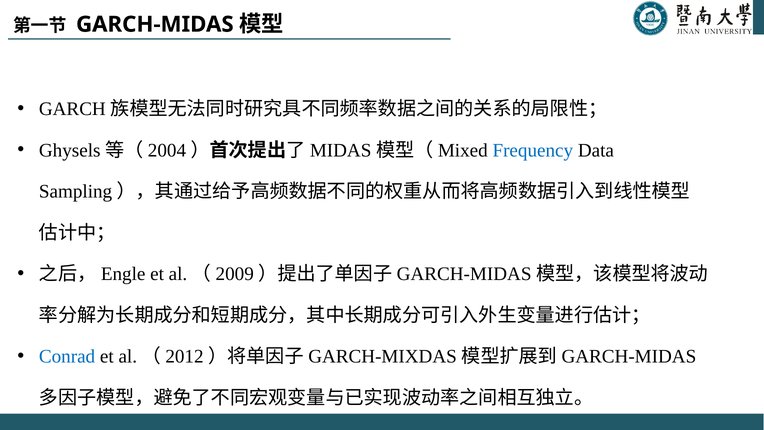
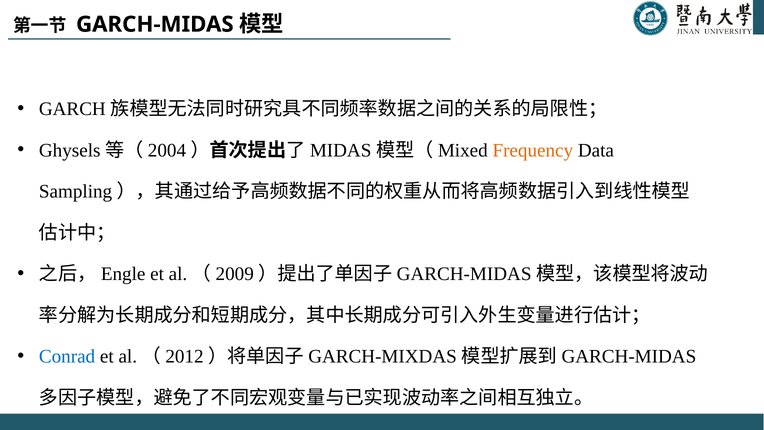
Frequency colour: blue -> orange (533, 150)
